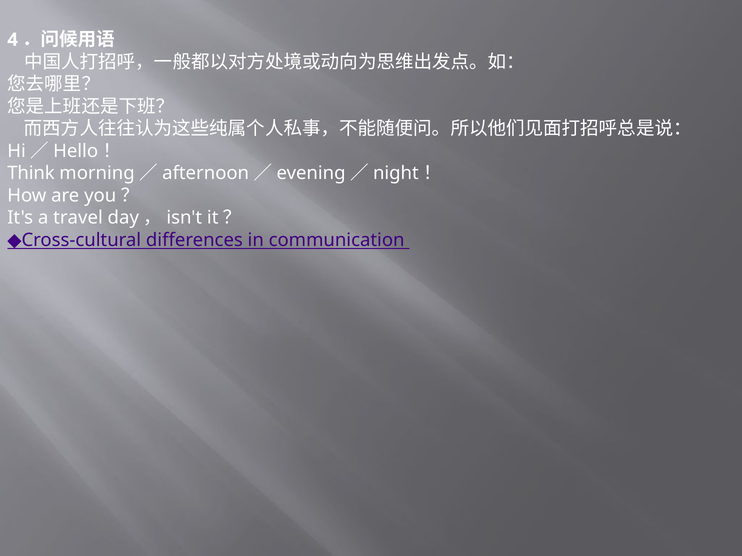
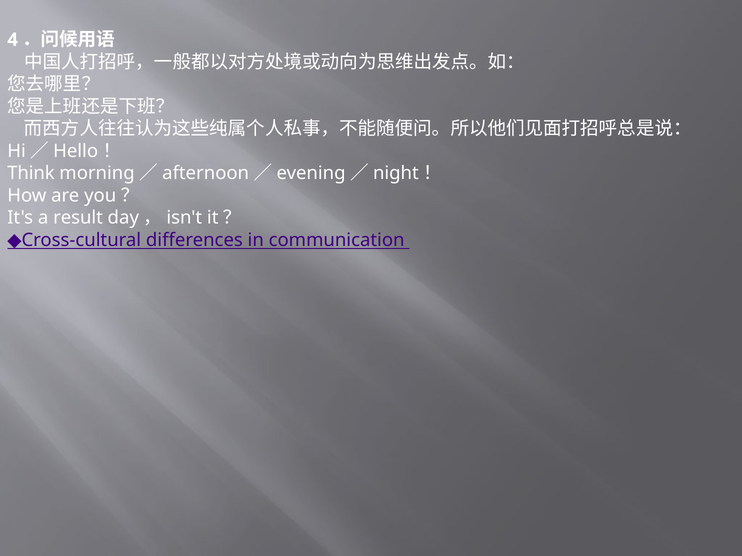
travel: travel -> result (78, 218)
